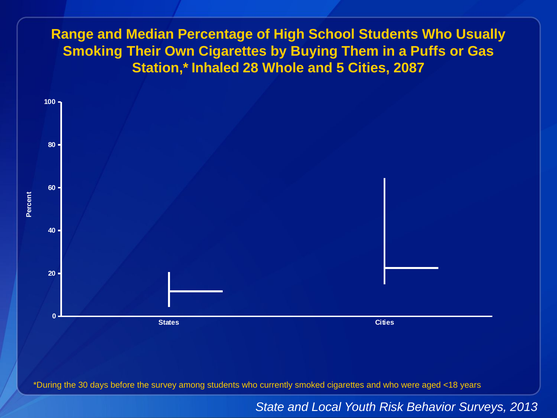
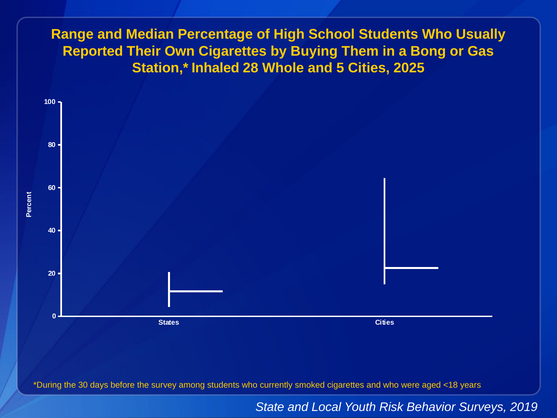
Smoking: Smoking -> Reported (93, 51)
Puffs: Puffs -> Bong (428, 51)
2087: 2087 -> 2025 (409, 68)
2013: 2013 -> 2019 (524, 407)
